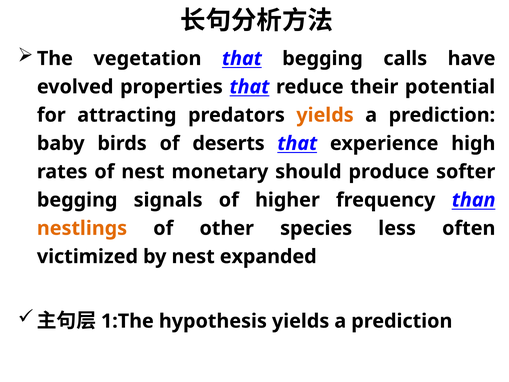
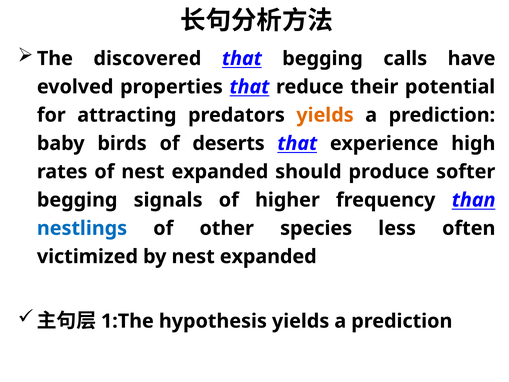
vegetation: vegetation -> discovered (147, 58)
of nest monetary: monetary -> expanded (220, 172)
nestlings colour: orange -> blue (82, 228)
